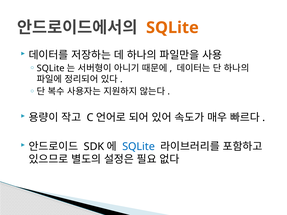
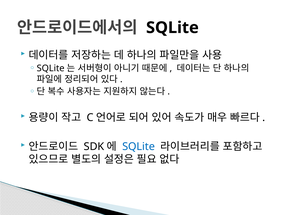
SQLite colour: orange -> black (172, 28)
